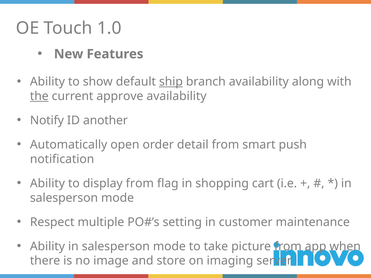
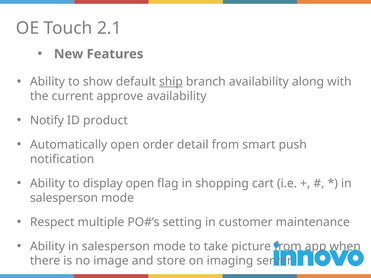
1.0: 1.0 -> 2.1 (109, 28)
the underline: present -> none (39, 96)
another: another -> product (105, 120)
display from: from -> open (140, 184)
